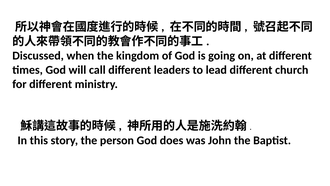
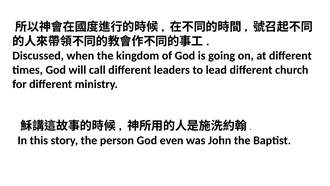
does: does -> even (172, 140)
